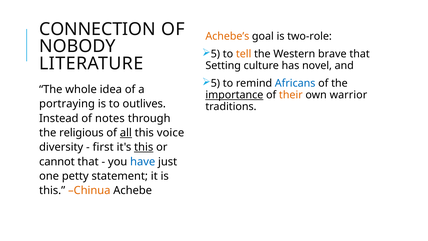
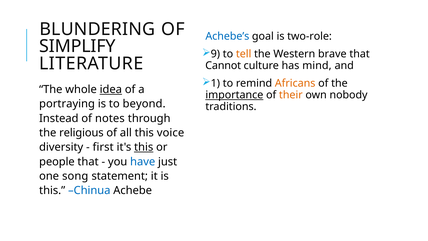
CONNECTION: CONNECTION -> BLUNDERING (97, 29)
Achebe’s colour: orange -> blue (227, 36)
NOBODY: NOBODY -> SIMPLIFY (77, 46)
5: 5 -> 9 (215, 54)
Setting: Setting -> Cannot (223, 66)
novel: novel -> mind (317, 66)
5: 5 -> 1 (215, 83)
Africans colour: blue -> orange (295, 83)
idea underline: none -> present (111, 89)
warrior: warrior -> nobody (349, 95)
outlives: outlives -> beyond (144, 104)
all underline: present -> none (126, 133)
cannot: cannot -> people (57, 162)
petty: petty -> song (75, 176)
Chinua colour: orange -> blue (89, 190)
